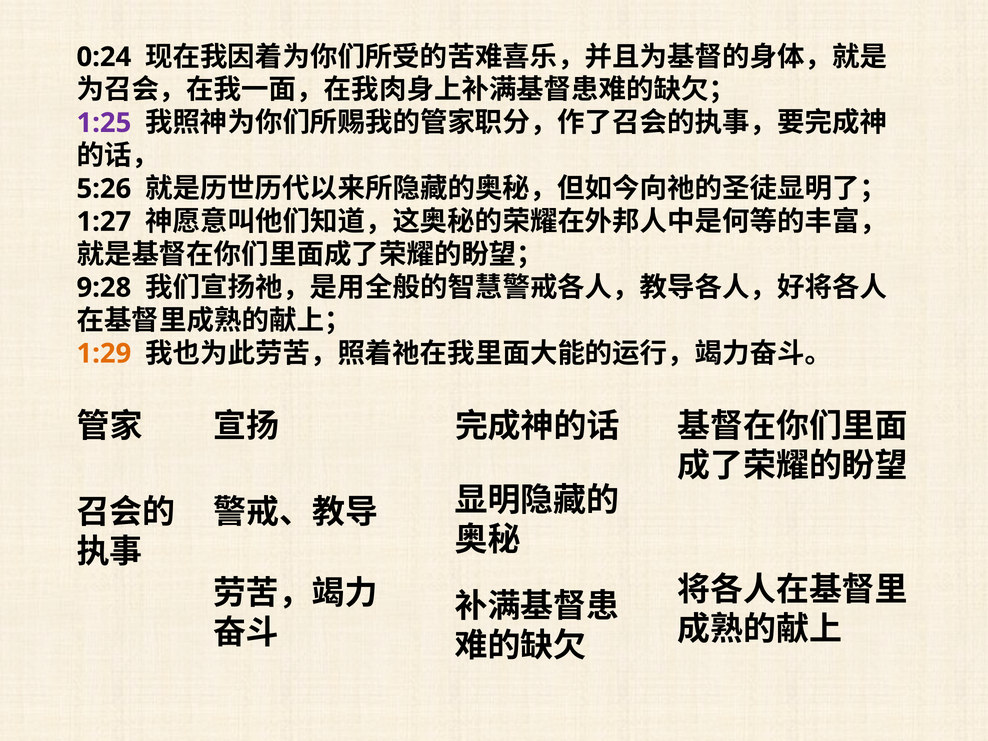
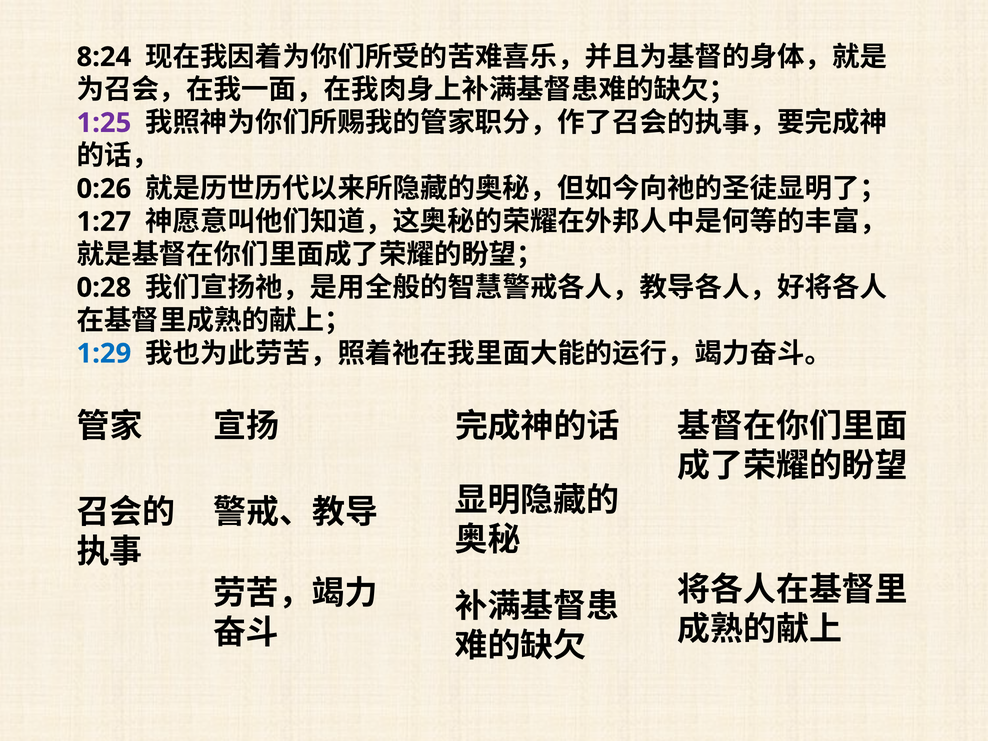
0:24: 0:24 -> 8:24 (104, 57)
5:26: 5:26 -> 0:26 (104, 189)
9:28: 9:28 -> 0:28 (104, 288)
1:29 colour: orange -> blue (104, 354)
